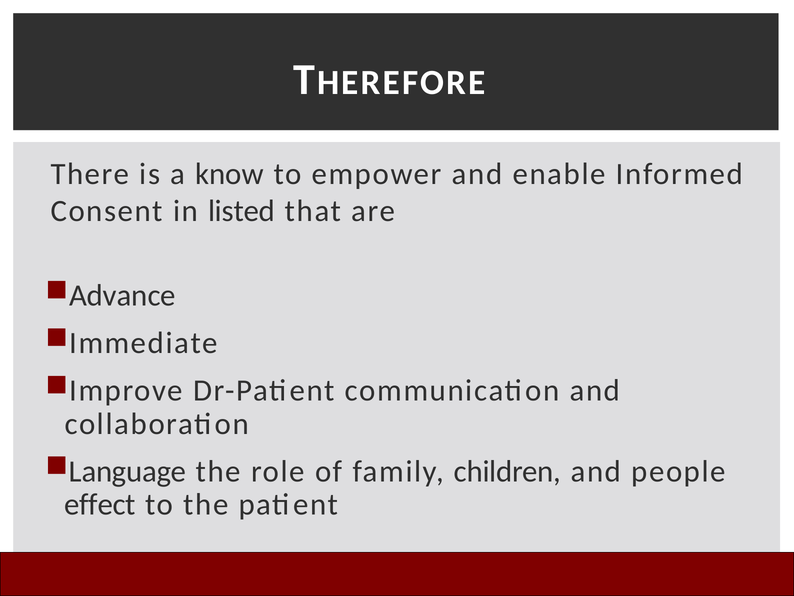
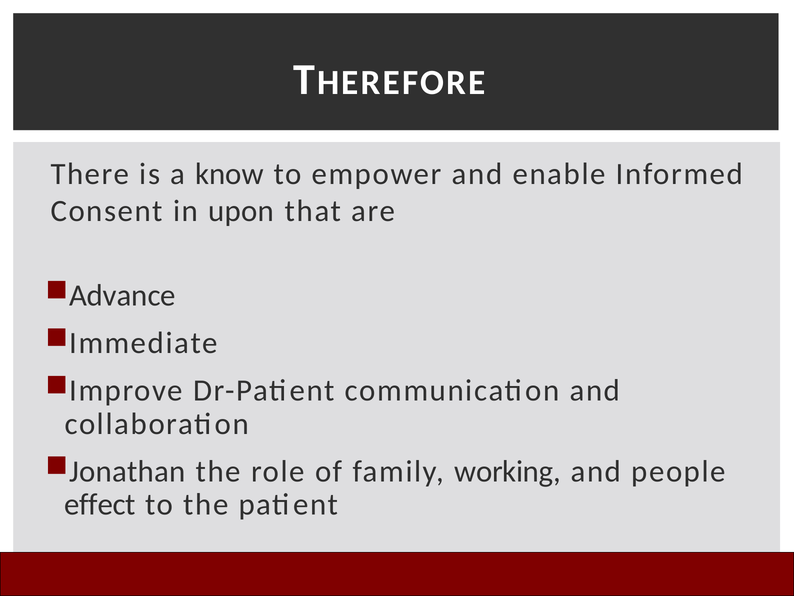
listed: listed -> upon (241, 211)
Language: Language -> Jonathan (127, 471)
children: children -> working (508, 471)
